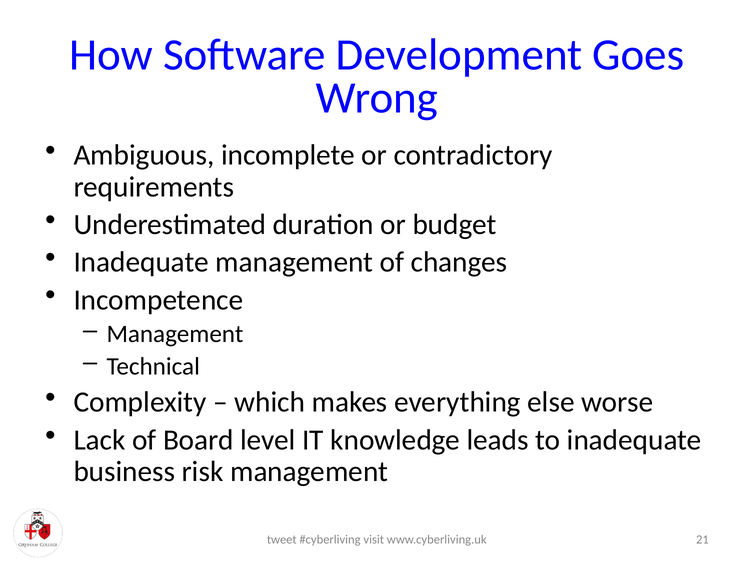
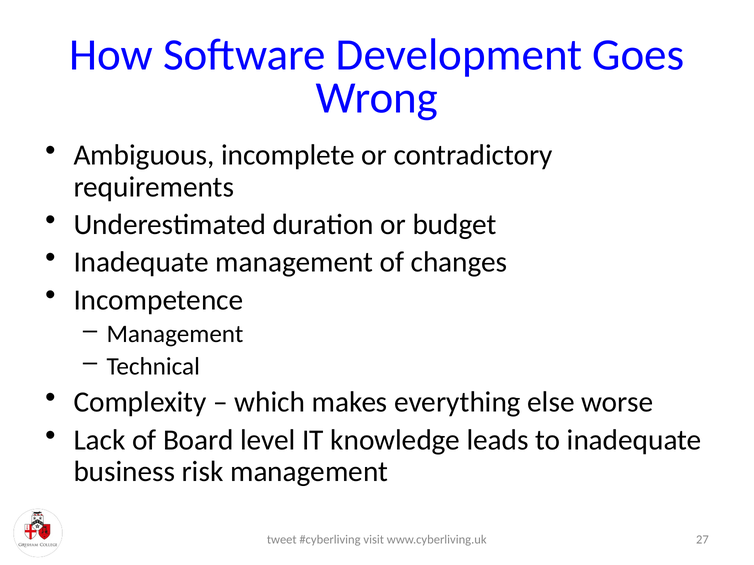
21: 21 -> 27 (702, 540)
